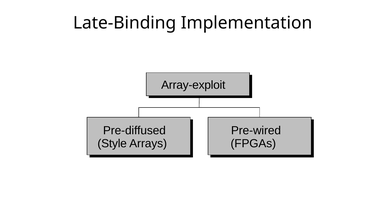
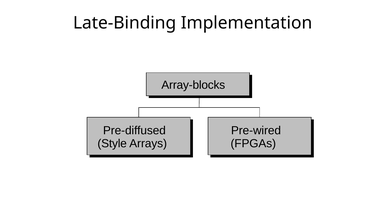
Array-exploit: Array-exploit -> Array-blocks (193, 85)
